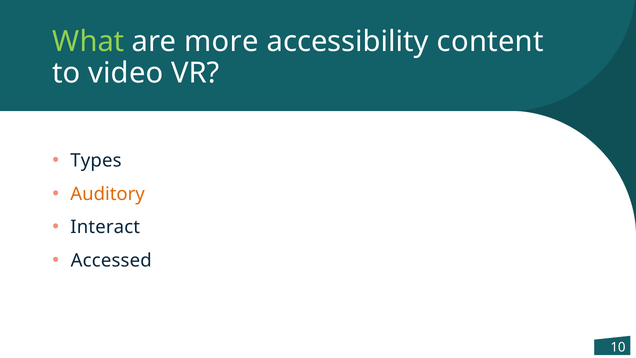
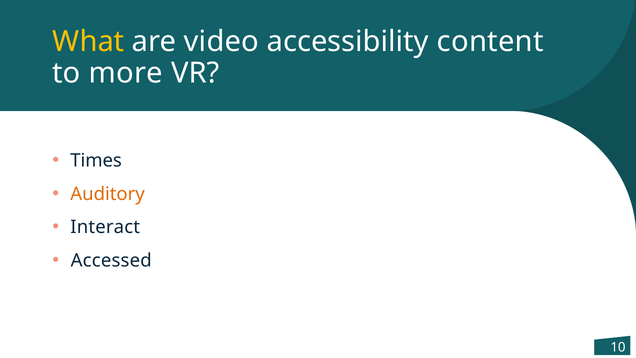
What colour: light green -> yellow (88, 42)
more: more -> video (221, 42)
video: video -> more (126, 73)
Types: Types -> Times (96, 161)
